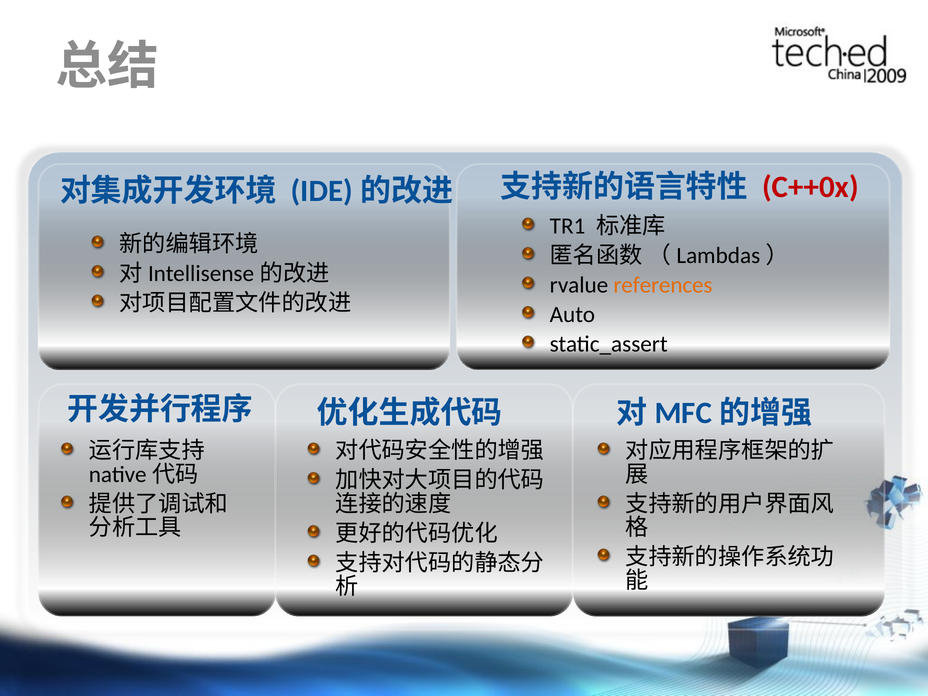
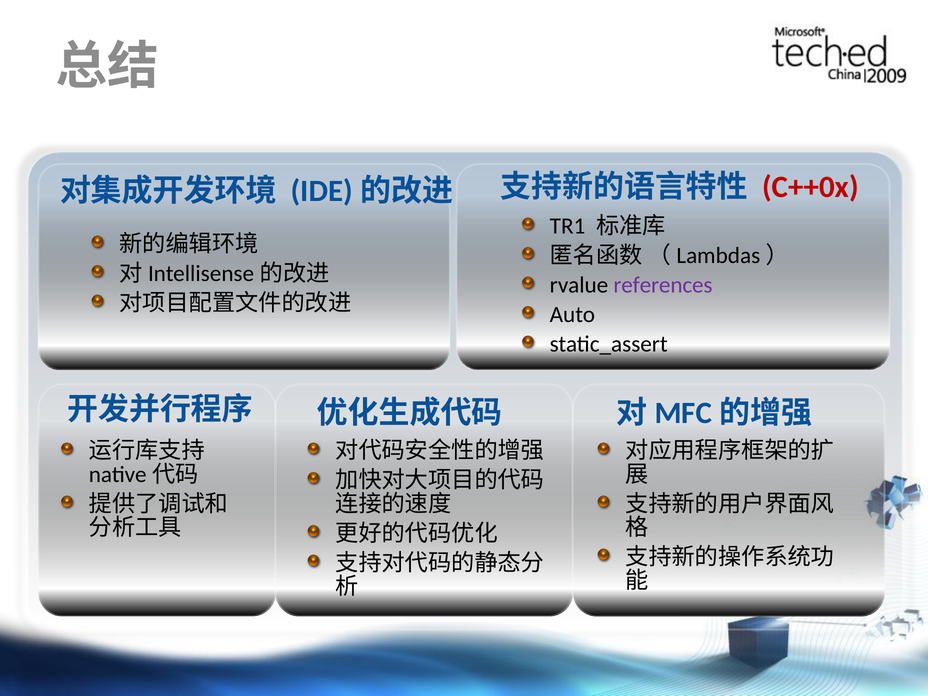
references colour: orange -> purple (663, 285)
